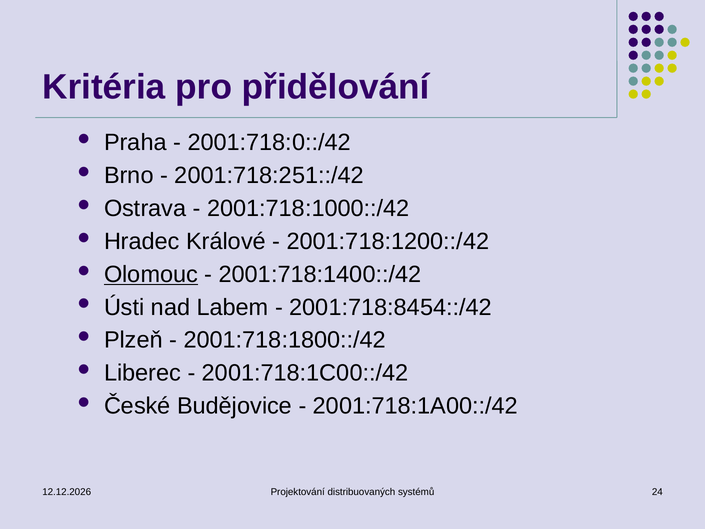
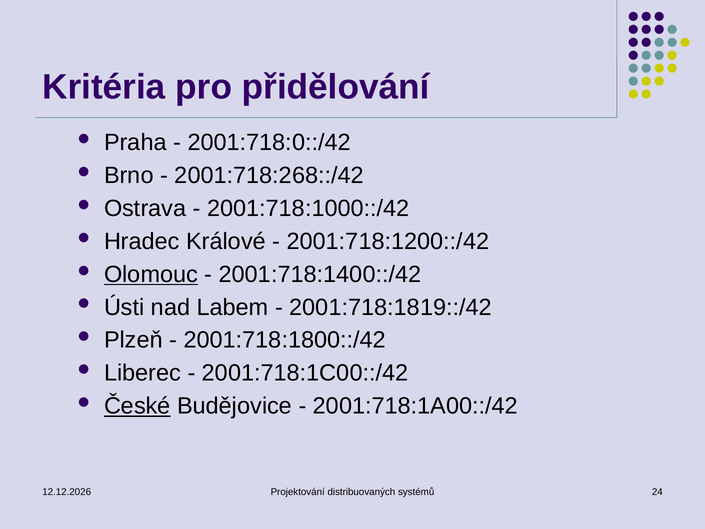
2001:718:251::/42: 2001:718:251::/42 -> 2001:718:268::/42 (269, 176)
2001:718:8454::/42: 2001:718:8454::/42 -> 2001:718:1819::/42 (391, 307)
České underline: none -> present (137, 406)
